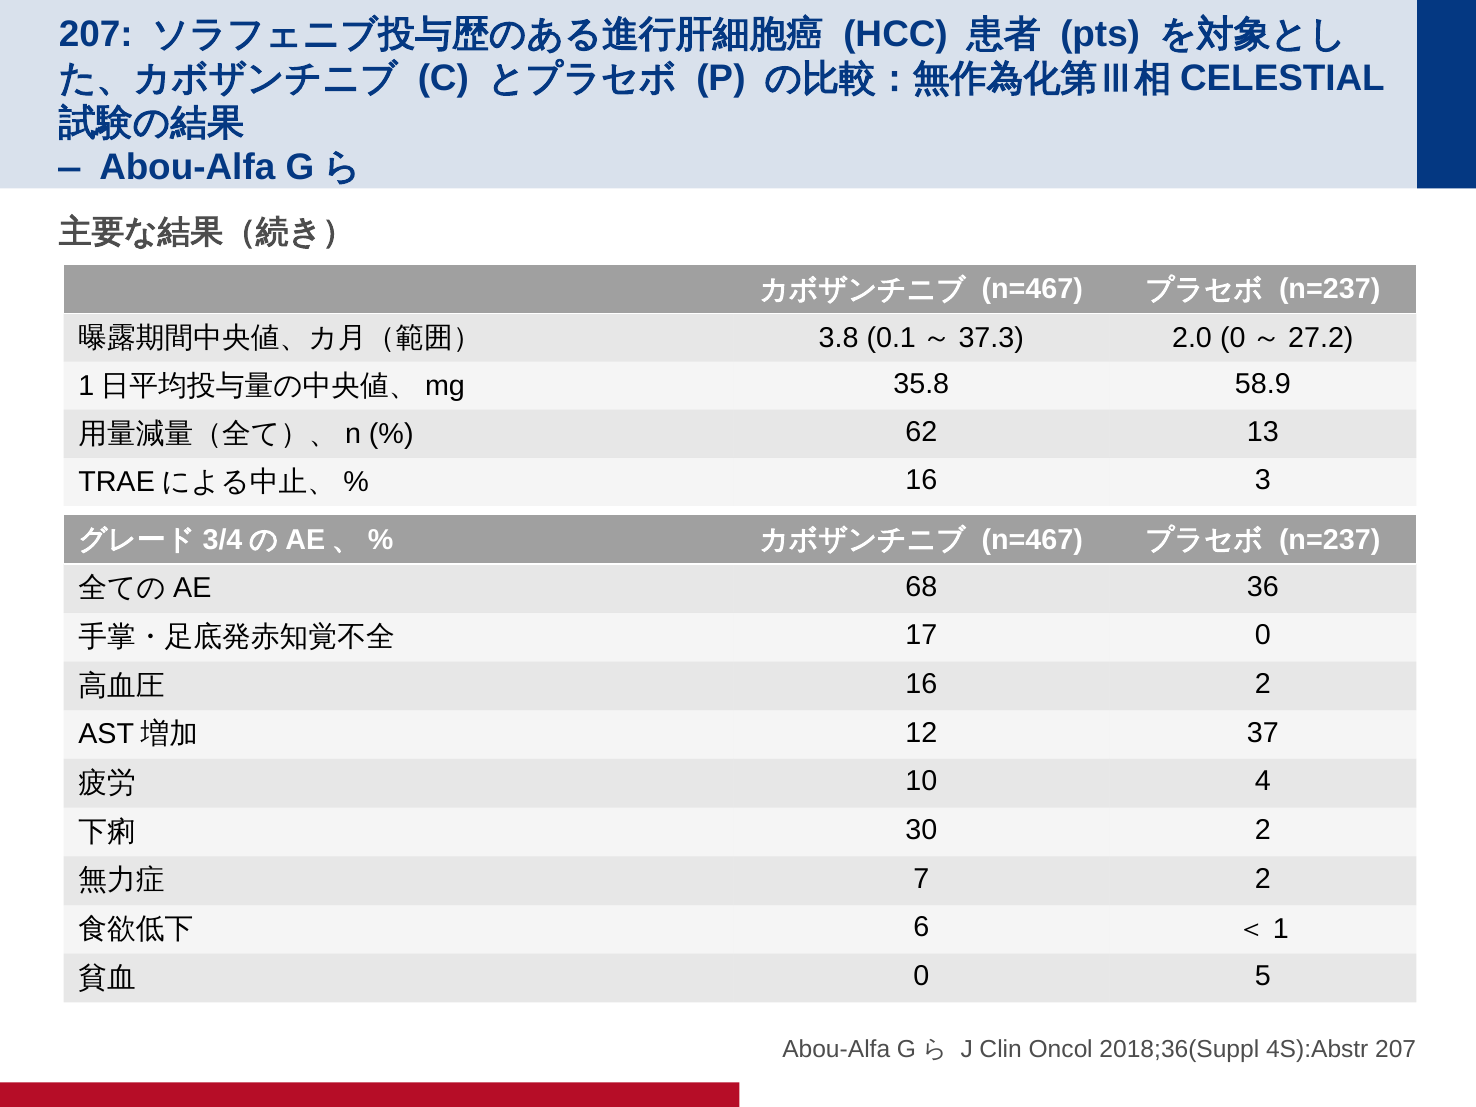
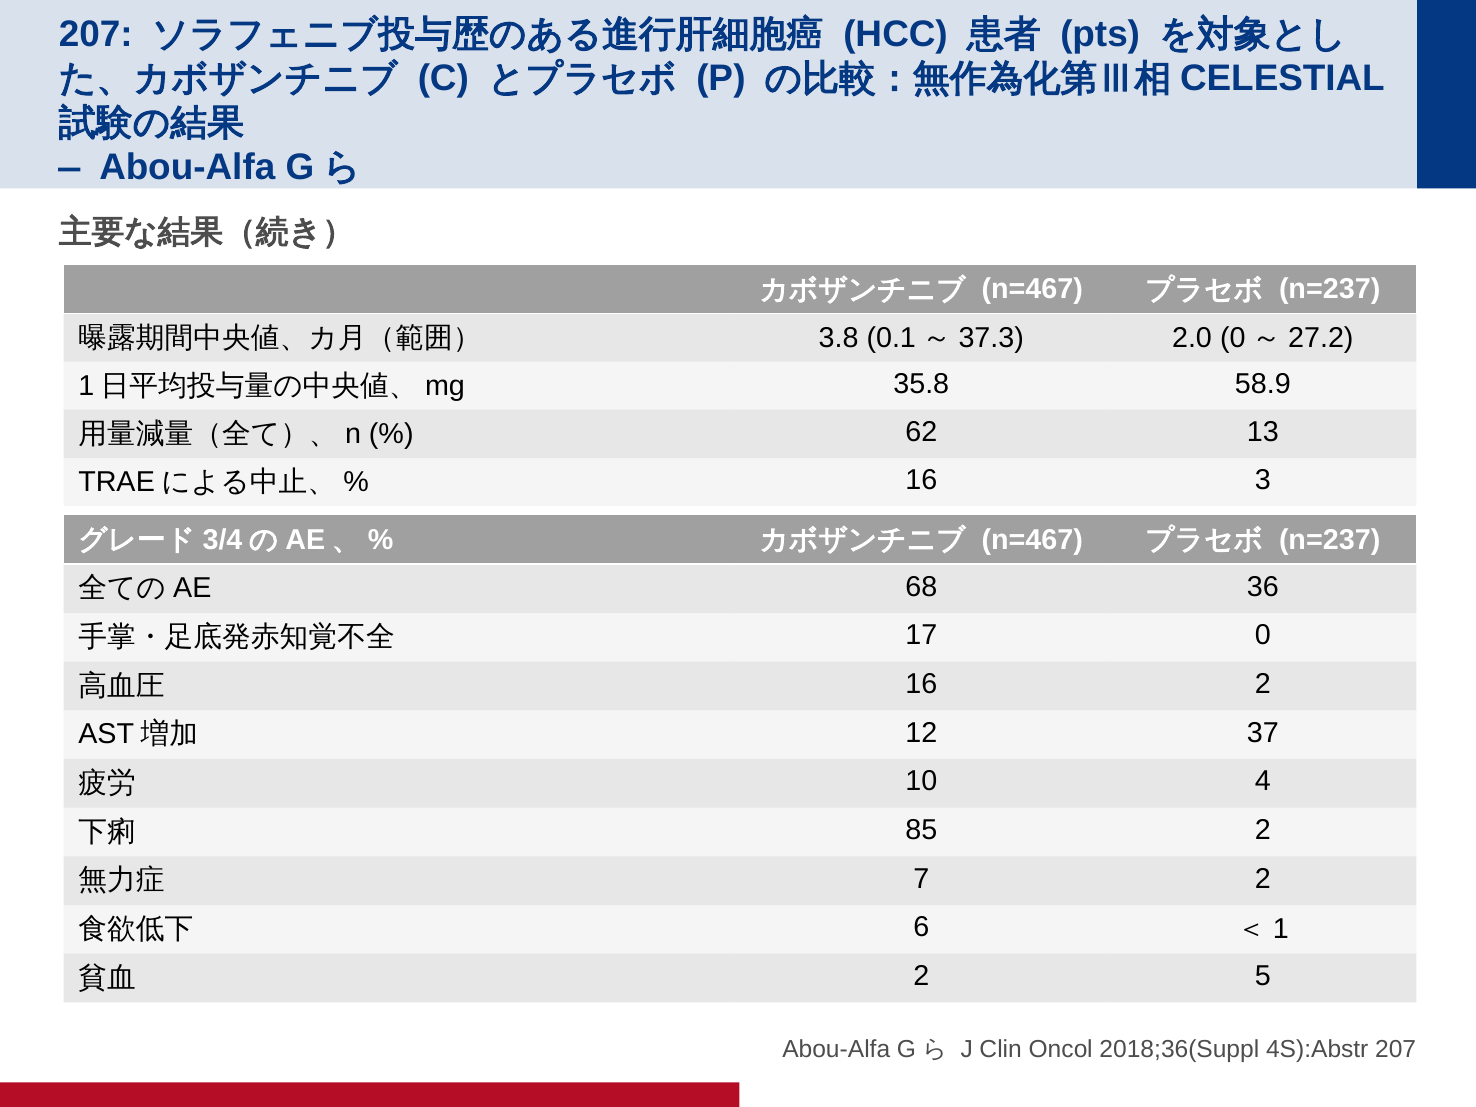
30: 30 -> 85 (921, 830)
0: 0 -> 2 (921, 976)
